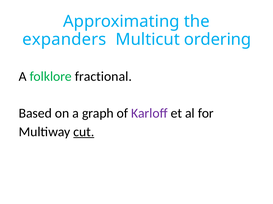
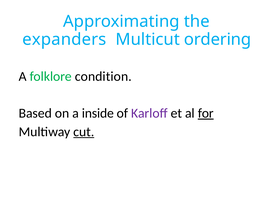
fractional: fractional -> condition (103, 77)
graph: graph -> inside (98, 114)
for underline: none -> present (206, 114)
